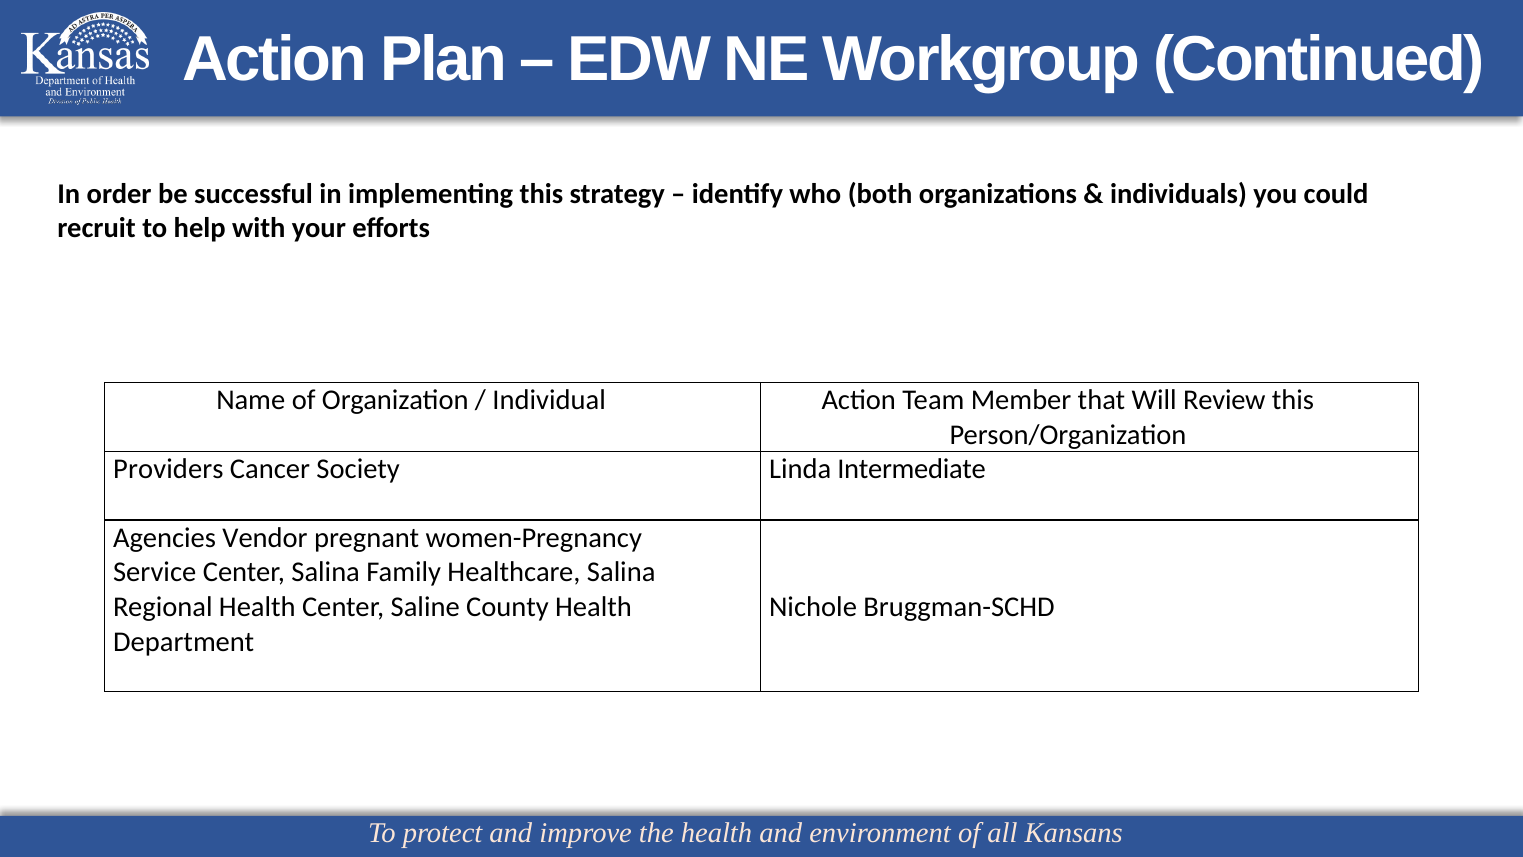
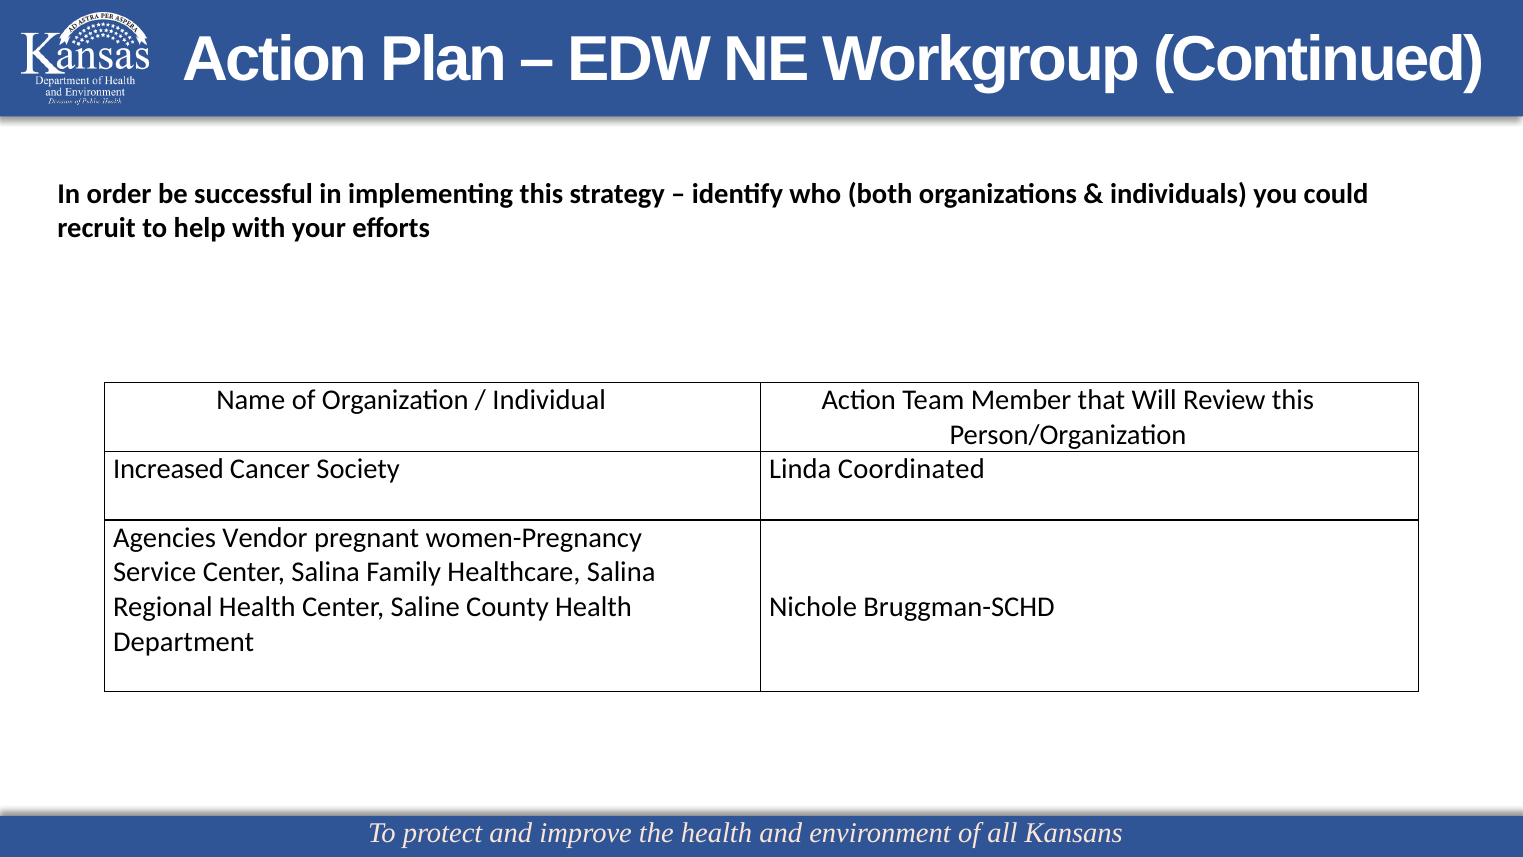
Providers: Providers -> Increased (169, 469)
Intermediate: Intermediate -> Coordinated (911, 469)
